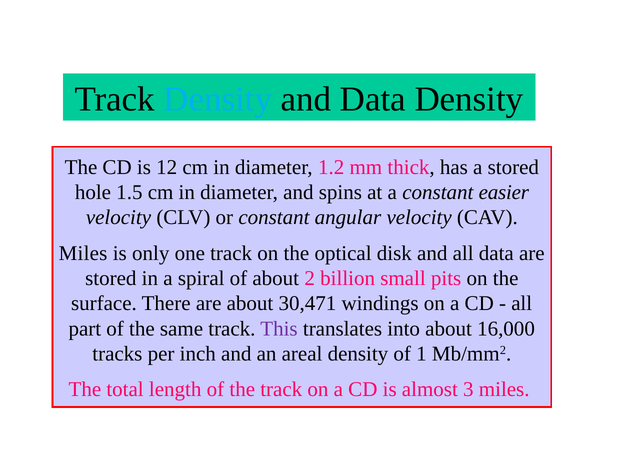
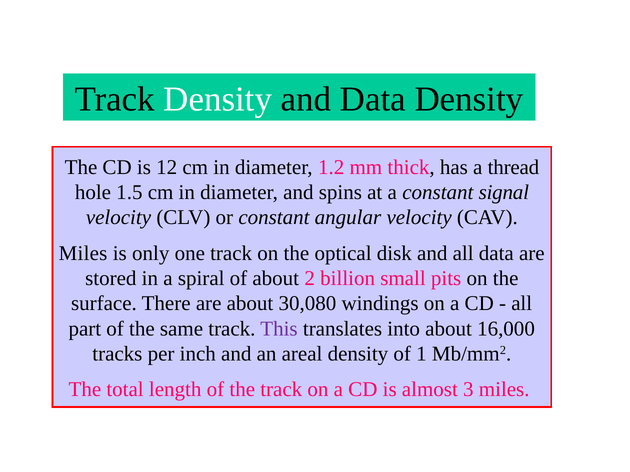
Density colour: light blue -> white (218, 100)
a stored: stored -> thread (513, 167)
easier: easier -> signal (504, 193)
30,471: 30,471 -> 30,080 (307, 304)
